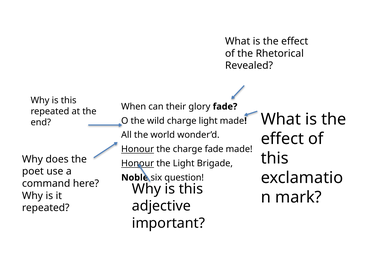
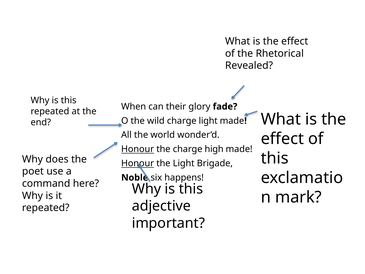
charge fade: fade -> high (214, 149)
question: question -> happens (184, 177)
